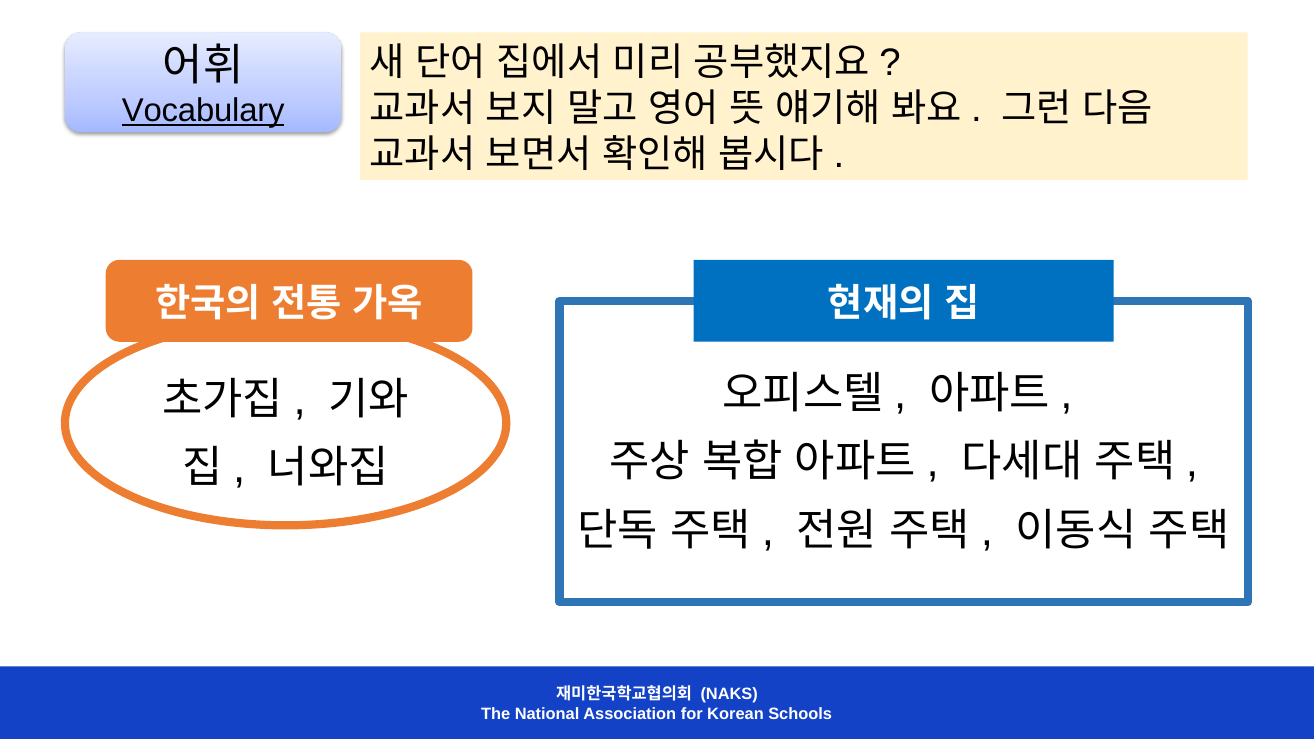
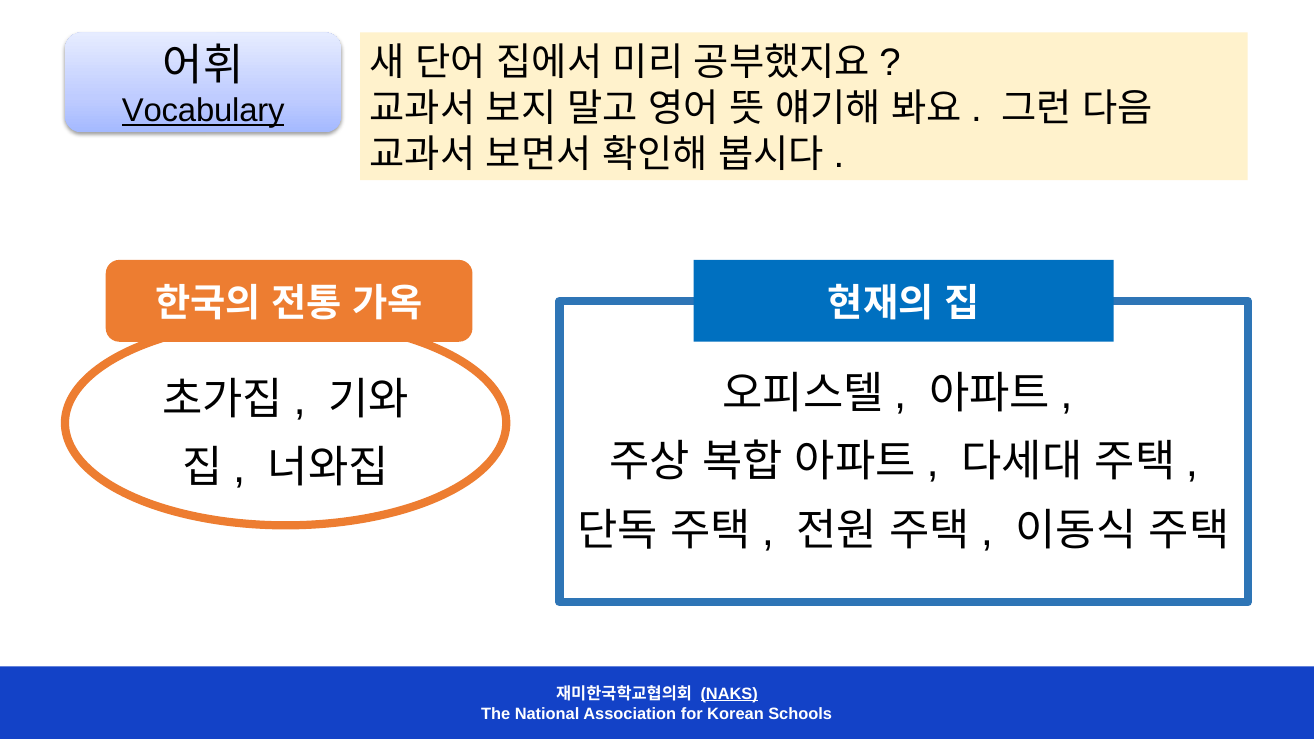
NAKS underline: none -> present (729, 694)
